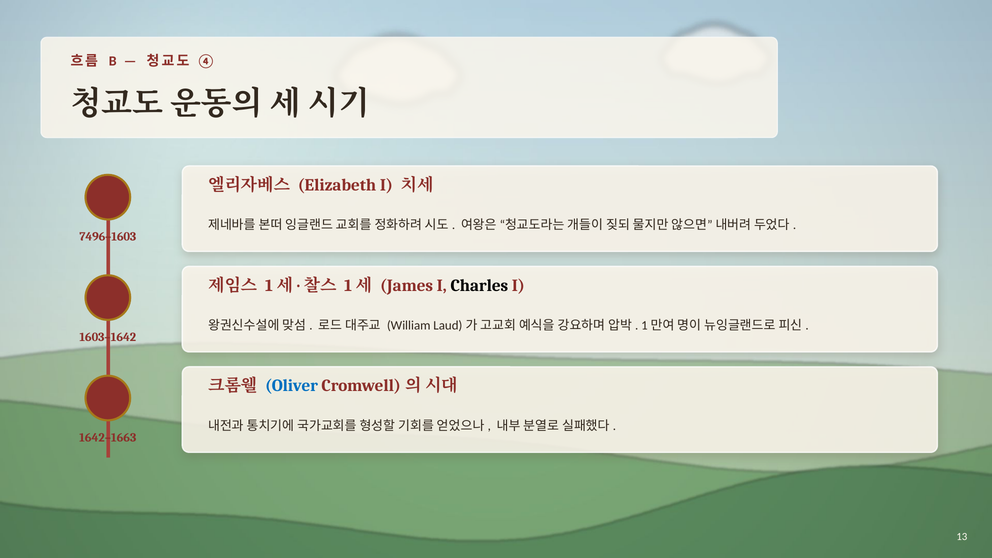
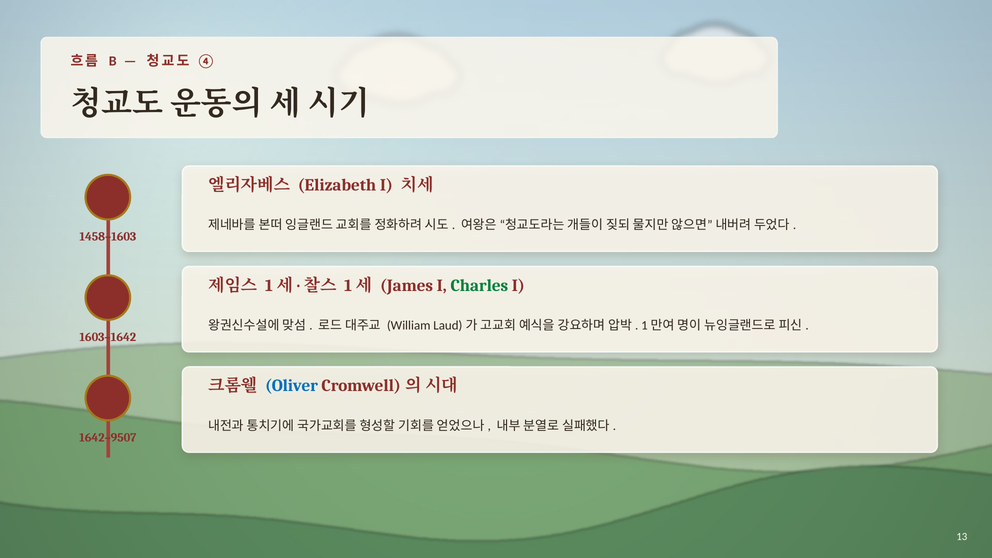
7496–1603: 7496–1603 -> 1458–1603 (108, 237)
Charles colour: black -> green (479, 285)
1642–1663: 1642–1663 -> 1642–9507 (108, 438)
